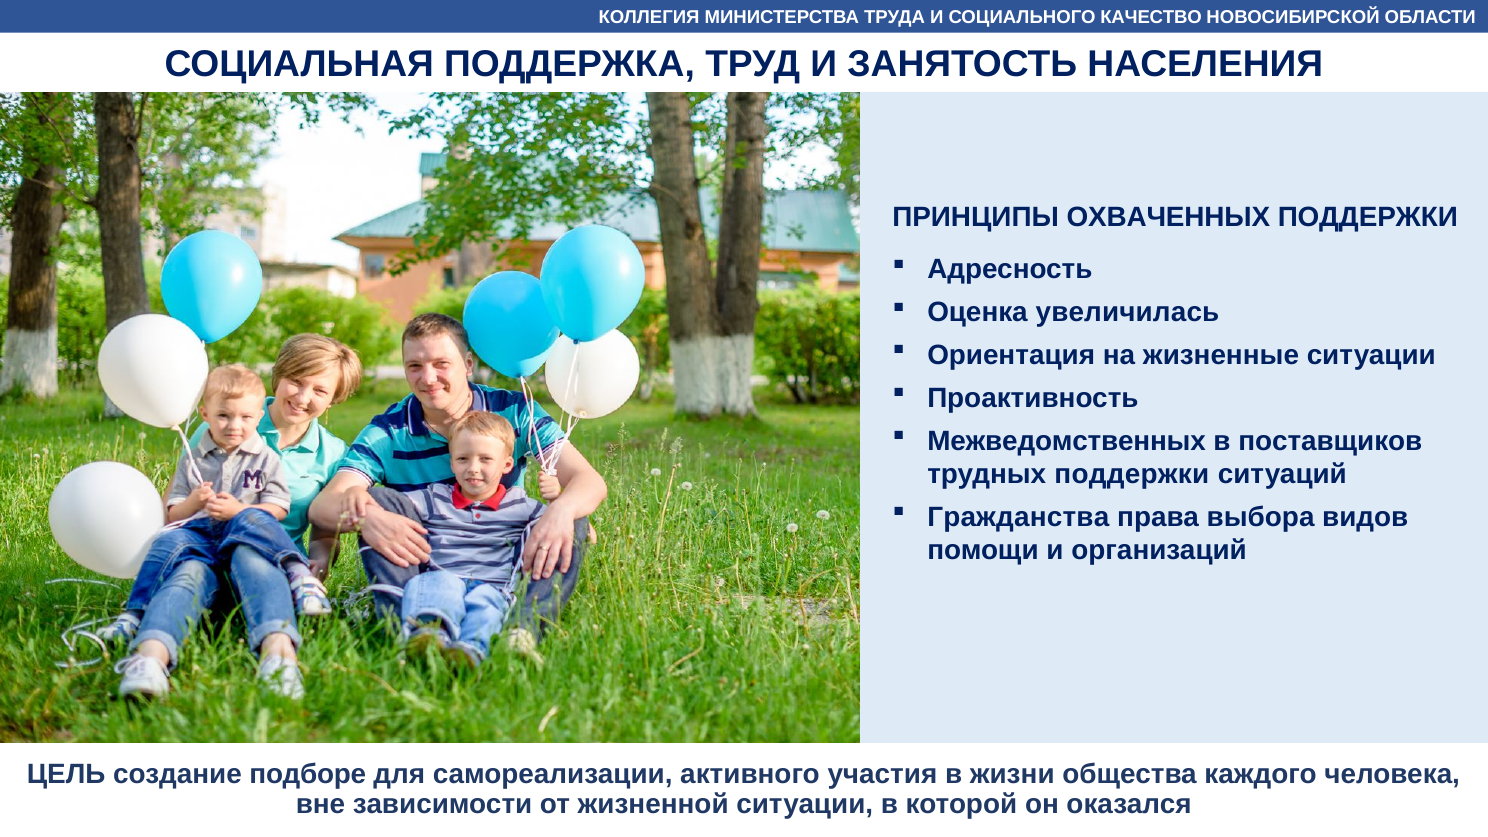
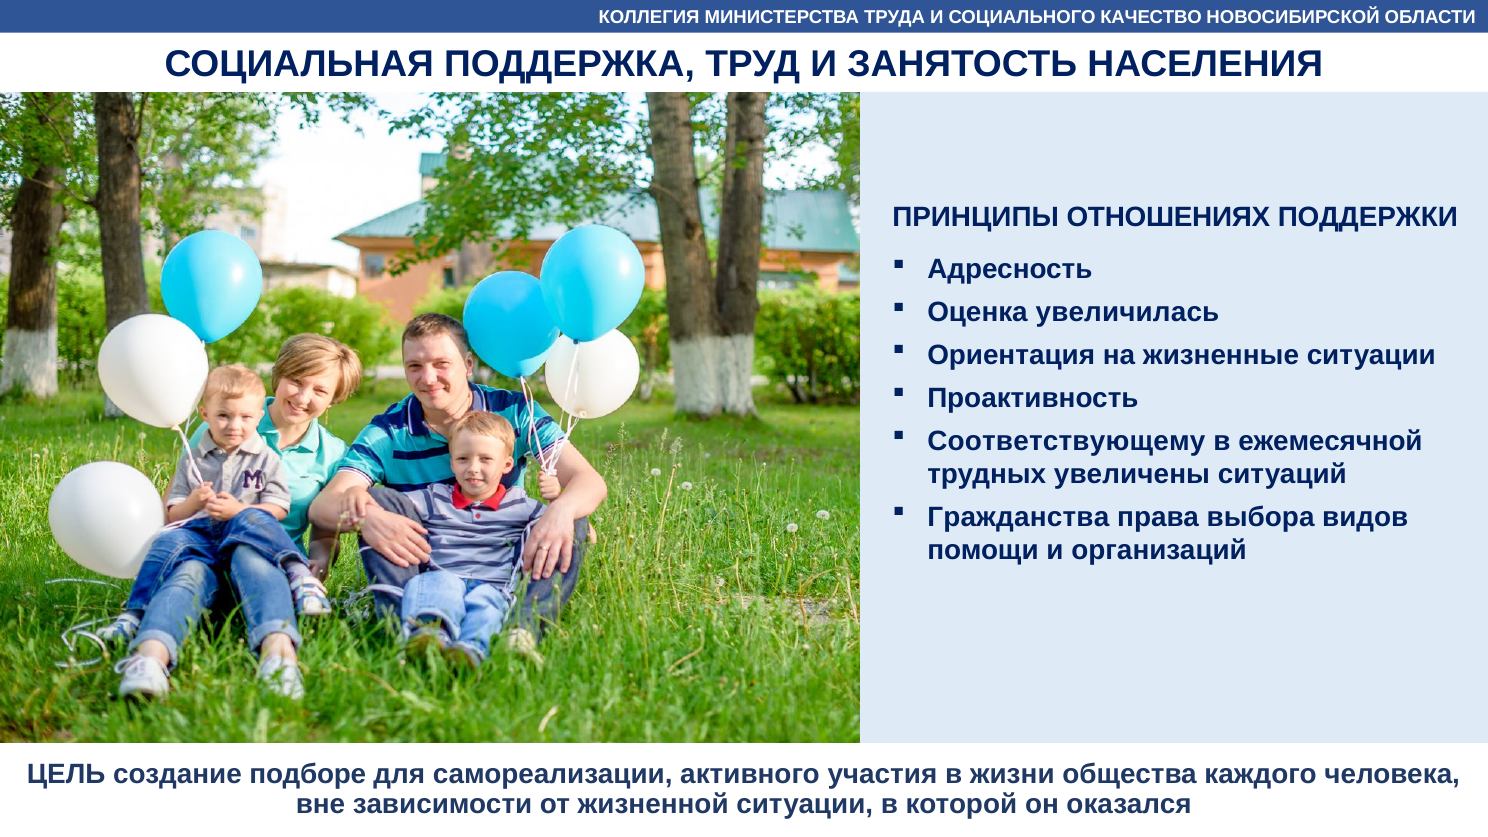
ОХВАЧЕННЫХ: ОХВАЧЕННЫХ -> ОТНОШЕНИЯХ (1168, 218)
Межведомственных: Межведомственных -> Соответствующему (1066, 441)
поставщиков: поставщиков -> ежемесячной (1330, 441)
трудных поддержки: поддержки -> увеличены (1132, 474)
